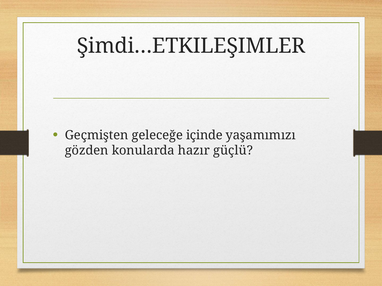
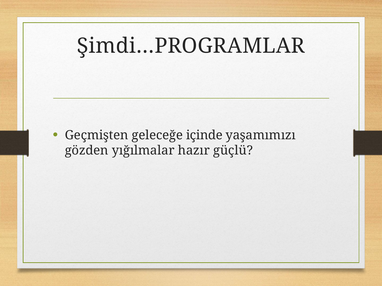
Şimdi…ETKILEŞIMLER: Şimdi…ETKILEŞIMLER -> Şimdi…PROGRAMLAR (191, 46)
konularda: konularda -> yığılmalar (143, 151)
